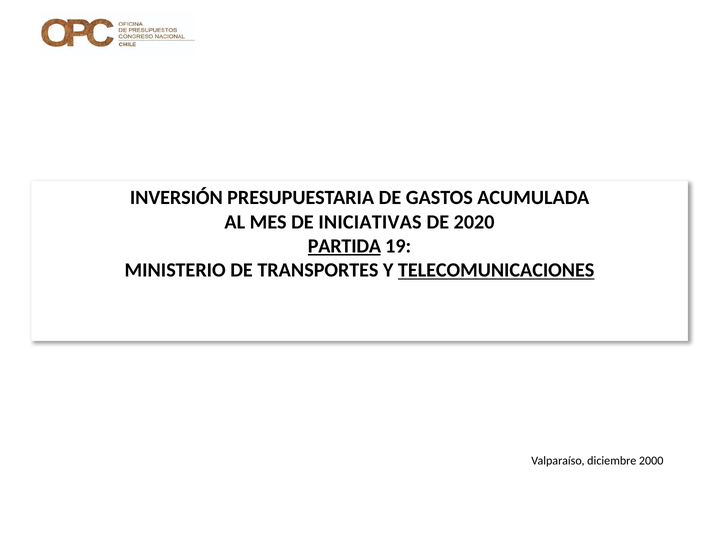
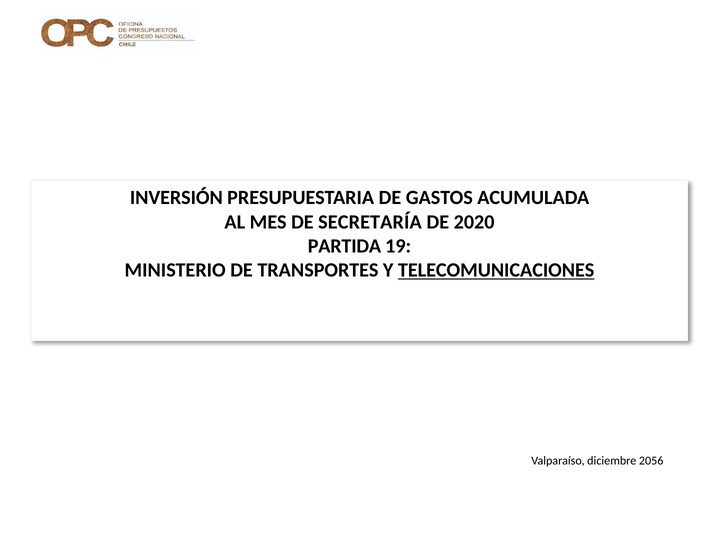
INICIATIVAS: INICIATIVAS -> SECRETARÍA (370, 222)
PARTIDA underline: present -> none (344, 246)
2000: 2000 -> 2056 (651, 461)
